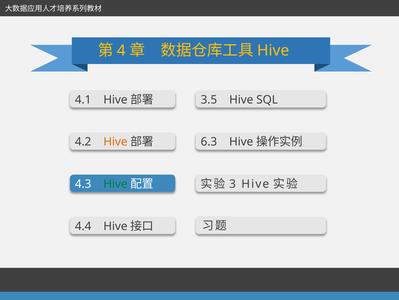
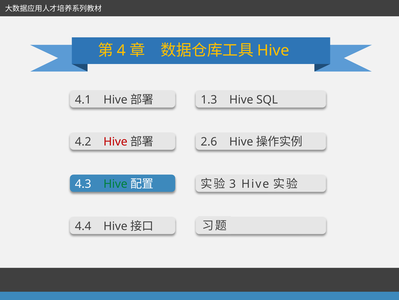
3.5: 3.5 -> 1.3 (209, 99)
Hive colour: orange -> red (115, 142)
6.3: 6.3 -> 2.6 (209, 142)
